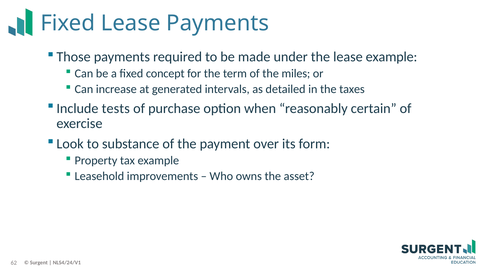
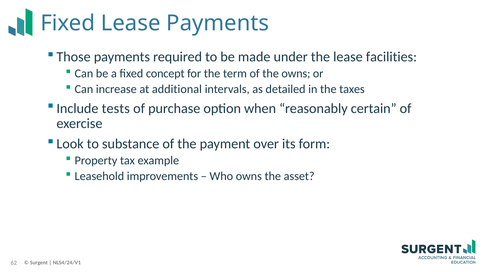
lease example: example -> facilities (391, 57)
the miles: miles -> owns (296, 74)
generated: generated -> additional (177, 89)
